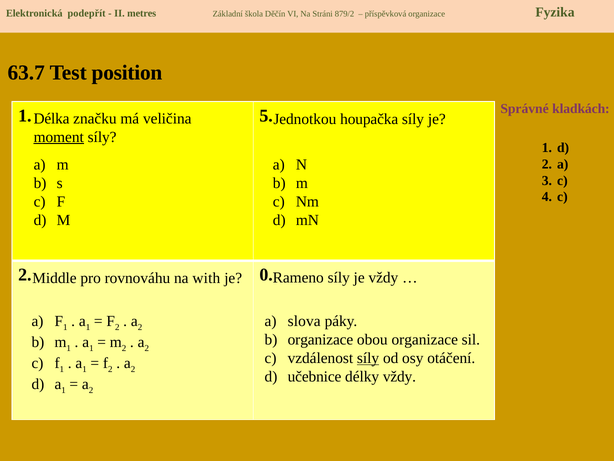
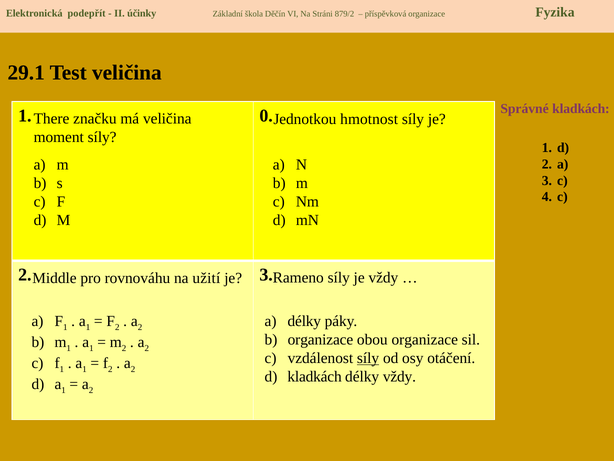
metres: metres -> účinky (142, 13)
63.7: 63.7 -> 29.1 (26, 73)
Test position: position -> veličina (127, 73)
5: 5 -> 0 (266, 116)
Délka: Délka -> There (51, 118)
houpačka: houpačka -> hmotnost (369, 119)
moment underline: present -> none (59, 137)
2 0: 0 -> 3 (266, 274)
with: with -> užití (206, 278)
a slova: slova -> délky (304, 321)
d učebnice: učebnice -> kladkách (315, 376)
